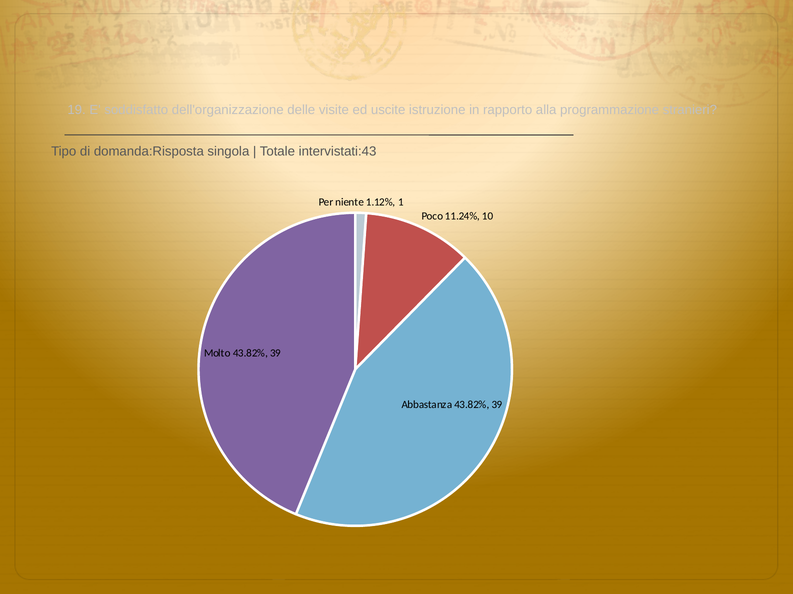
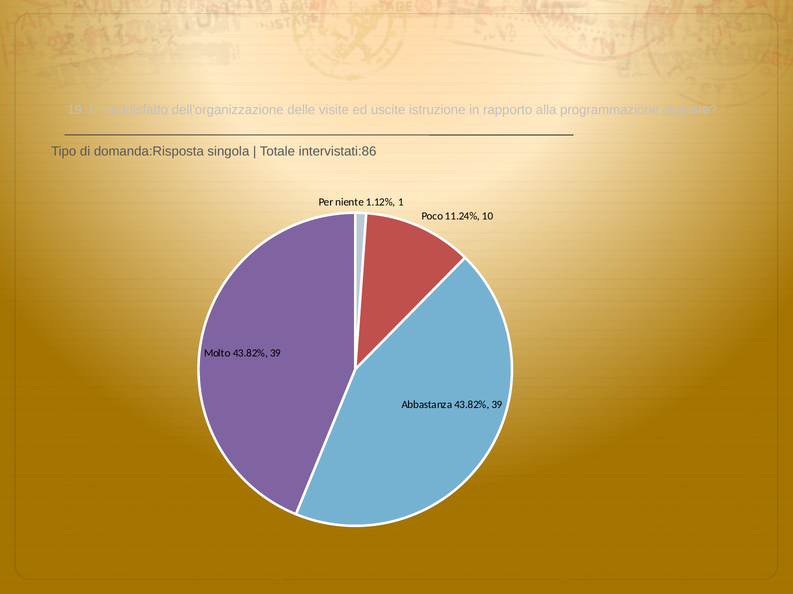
stranieri: stranieri -> regolare (690, 110)
intervistati:43: intervistati:43 -> intervistati:86 (338, 152)
